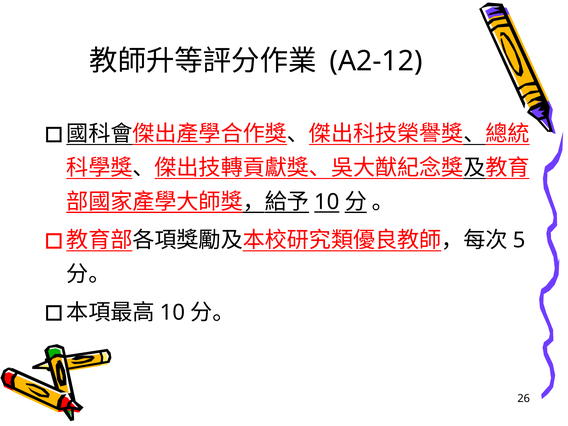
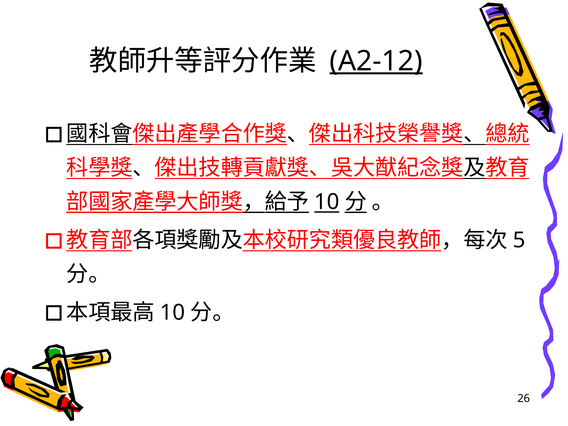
A2-12 underline: none -> present (376, 61)
